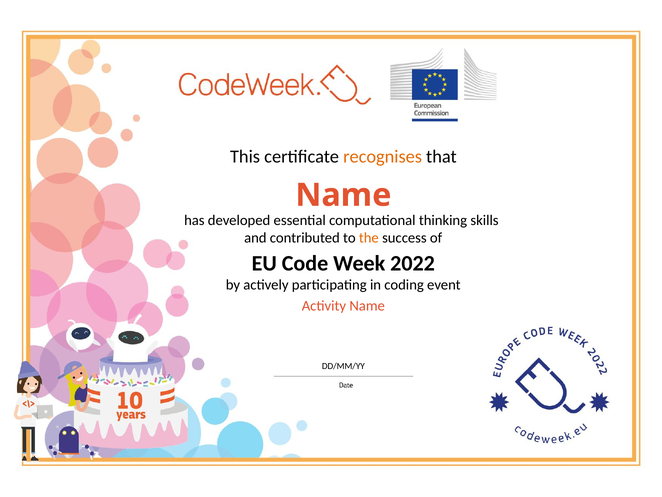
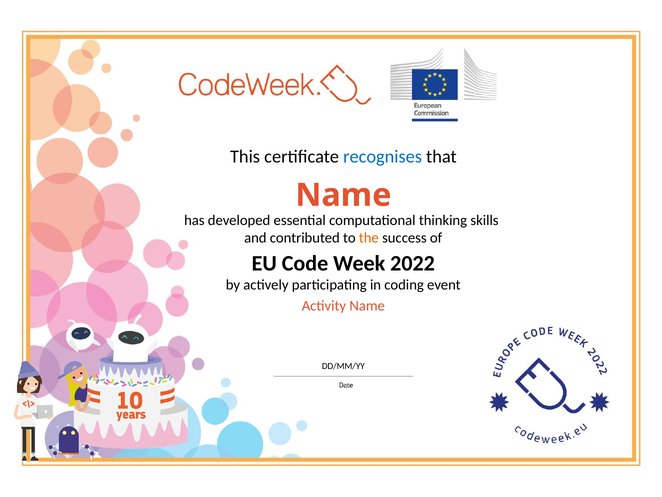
recognises colour: orange -> blue (383, 156)
